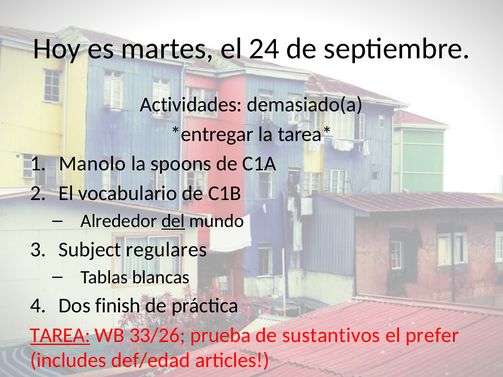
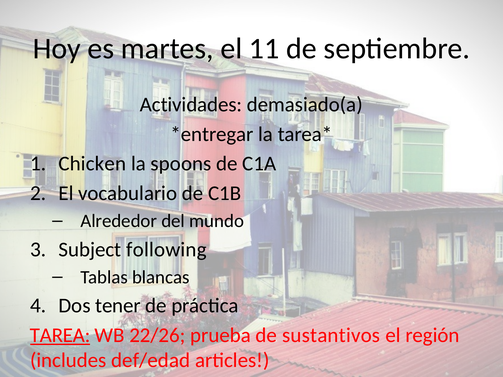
24: 24 -> 11 (264, 49)
Manolo: Manolo -> Chicken (92, 164)
del underline: present -> none (173, 221)
regulares: regulares -> following (166, 250)
finish: finish -> tener (118, 306)
33/26: 33/26 -> 22/26 (157, 335)
prefer: prefer -> región (432, 335)
